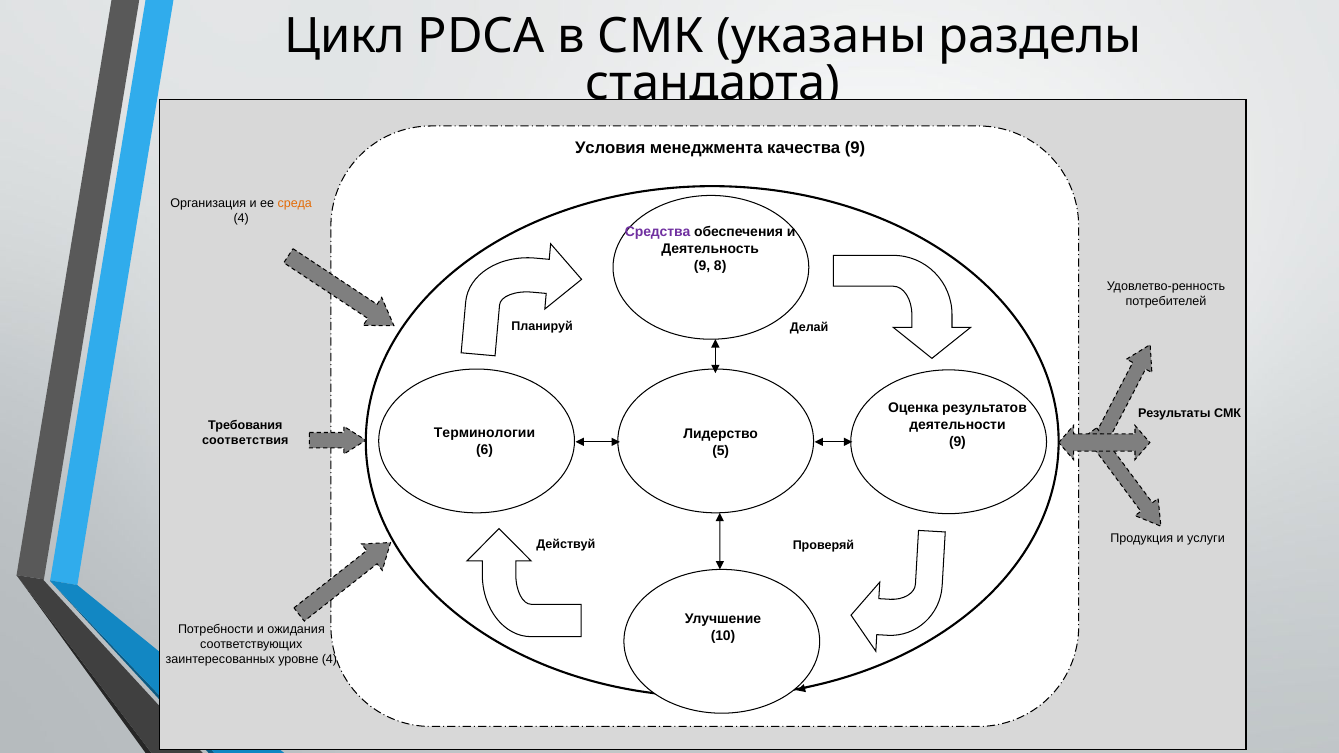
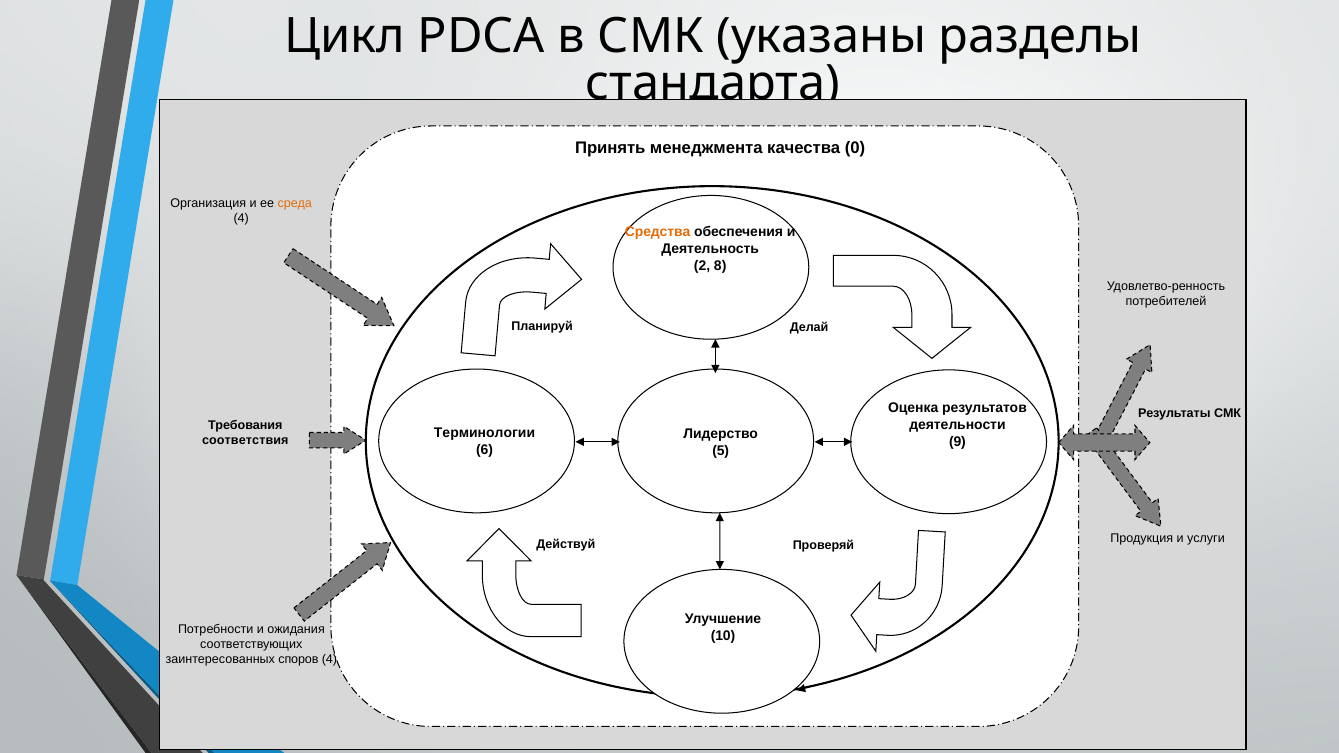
Условия: Условия -> Принять (610, 148)
качества 9: 9 -> 0 (855, 148)
Средства colour: purple -> orange (658, 232)
9: 9 -> 2 (702, 266)
уровне: уровне -> споров (298, 660)
